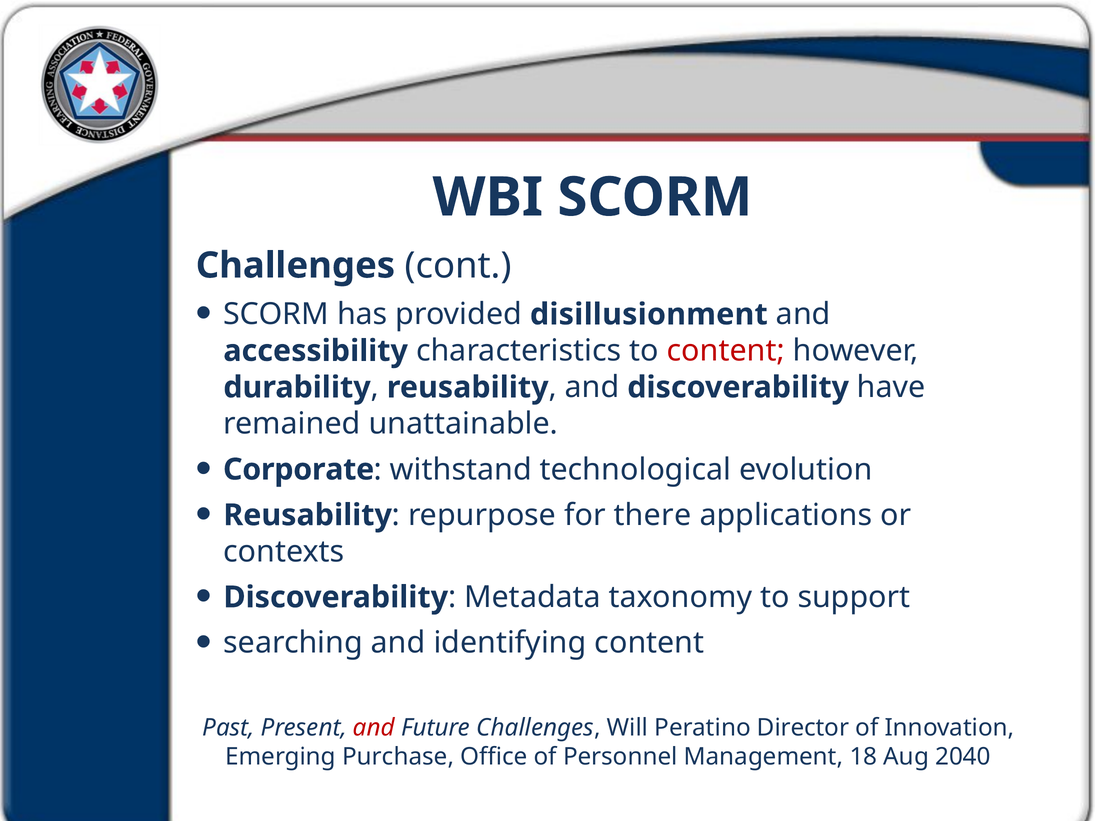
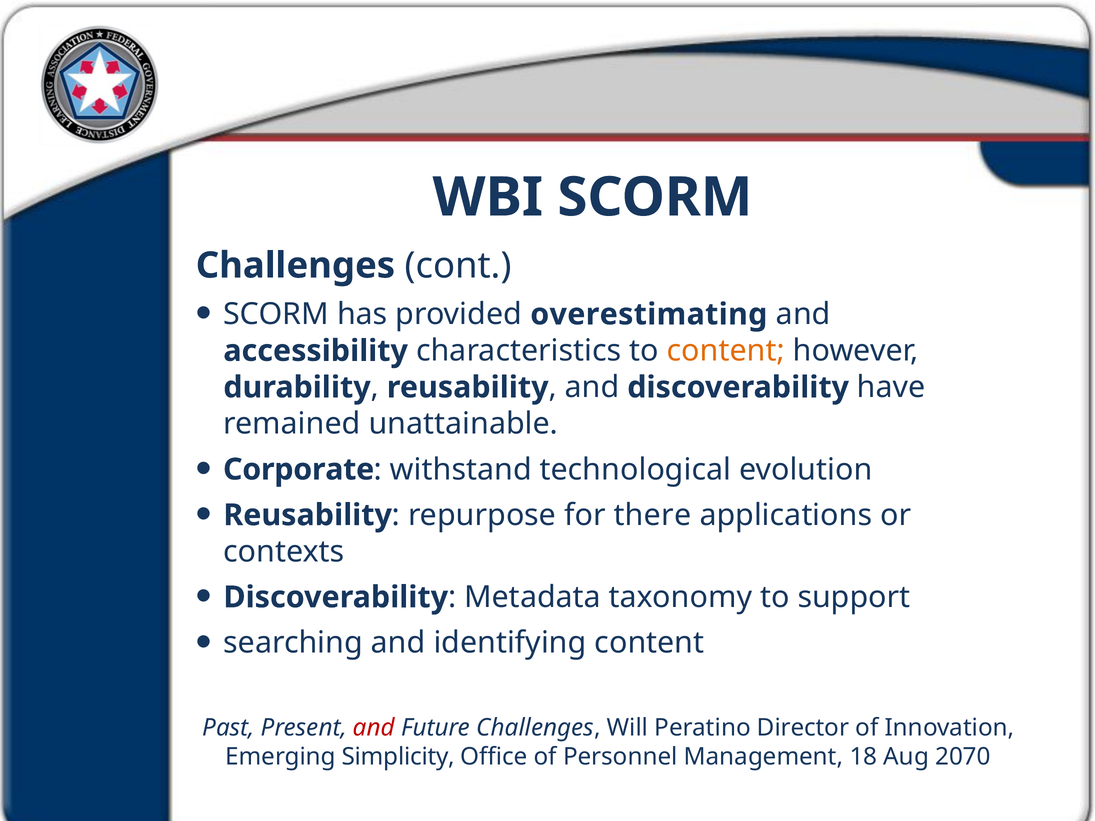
disillusionment: disillusionment -> overestimating (649, 314)
content colour: red -> orange (726, 351)
Purchase: Purchase -> Simplicity (398, 757)
2040: 2040 -> 2070 (963, 757)
